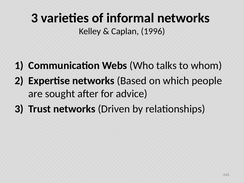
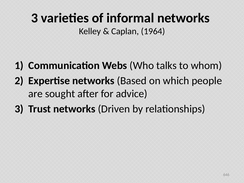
1996: 1996 -> 1964 (153, 31)
